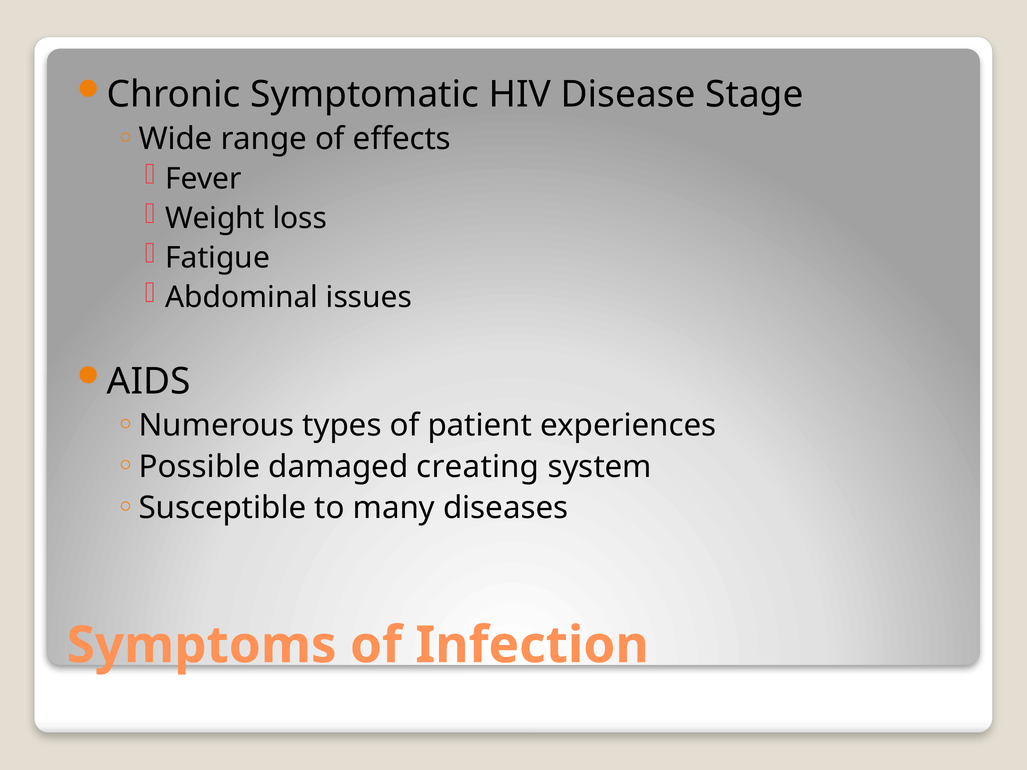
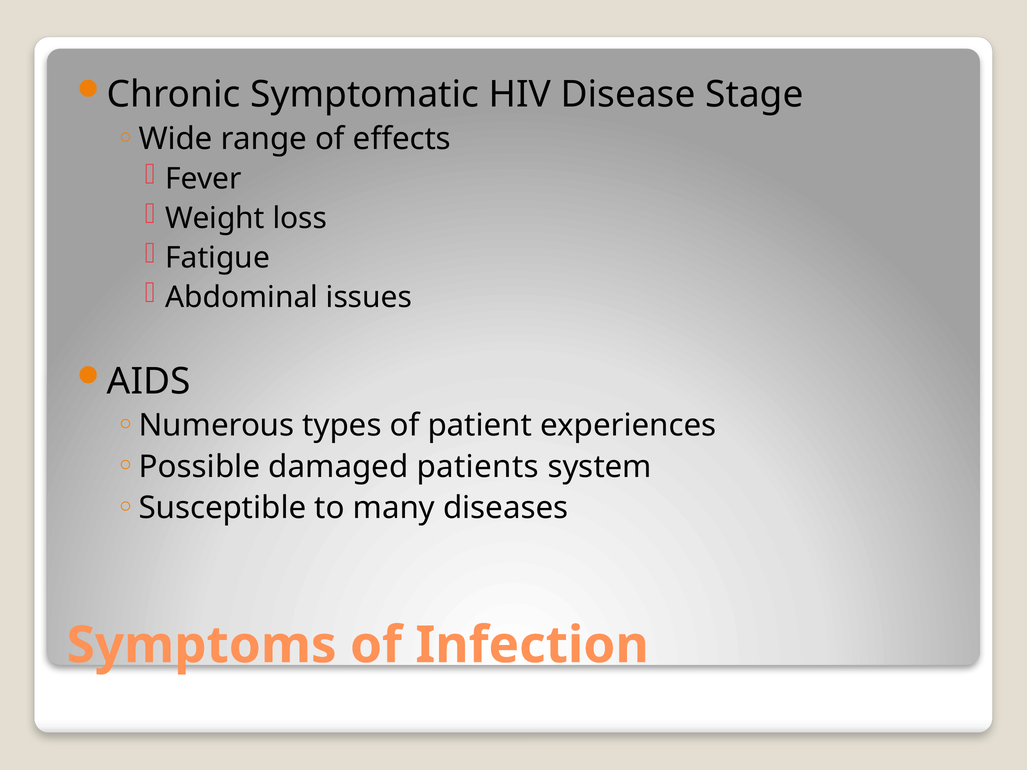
creating: creating -> patients (478, 467)
